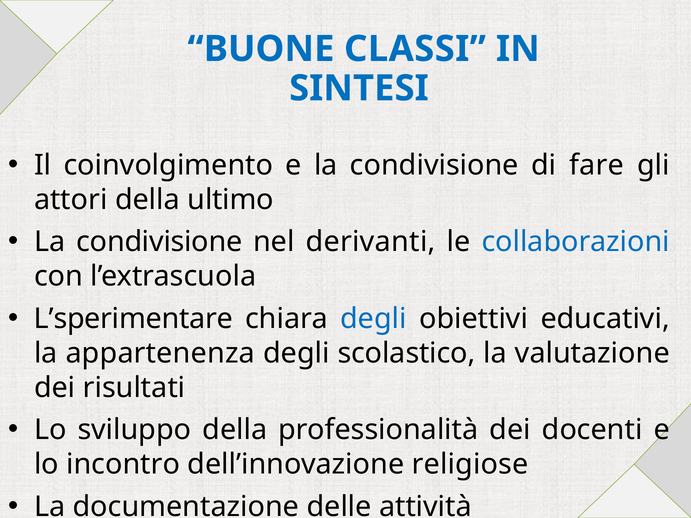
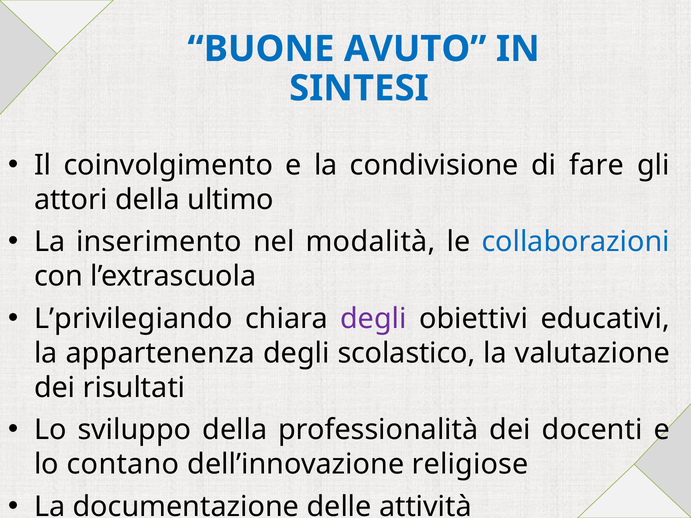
CLASSI: CLASSI -> AVUTO (415, 49)
condivisione: condivisione -> inserimento (159, 242)
derivanti: derivanti -> modalità (371, 242)
L’sperimentare: L’sperimentare -> L’privilegiando (133, 319)
degli colour: blue -> purple (373, 319)
incontro: incontro -> contano (123, 465)
